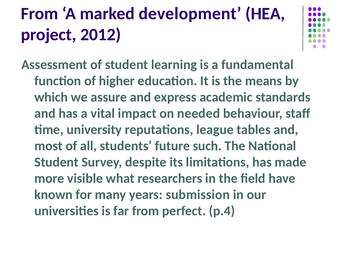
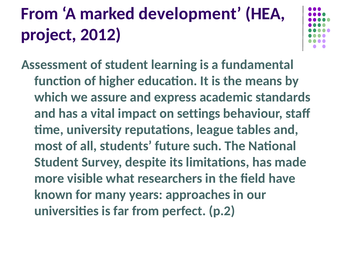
needed: needed -> settings (199, 113)
submission: submission -> approaches (198, 195)
p.4: p.4 -> p.2 (222, 211)
